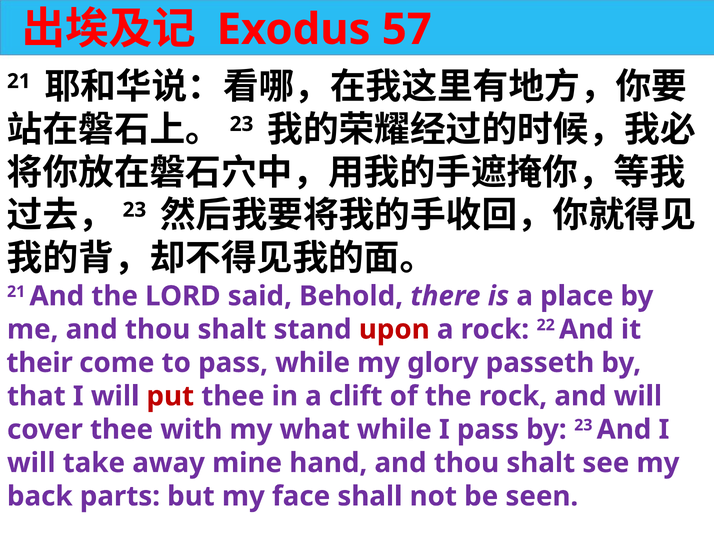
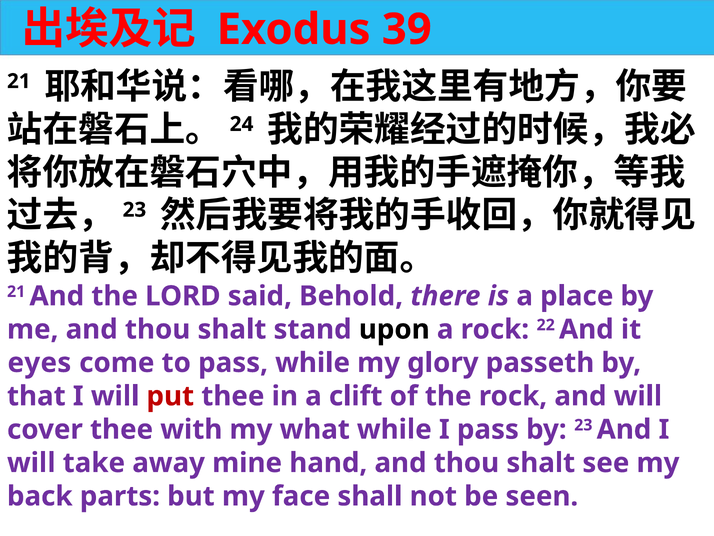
57: 57 -> 39 (407, 29)
23: 23 -> 24 (242, 124)
upon colour: red -> black (394, 329)
their: their -> eyes (39, 362)
